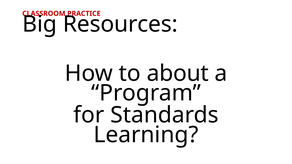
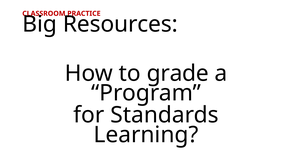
about: about -> grade (178, 73)
